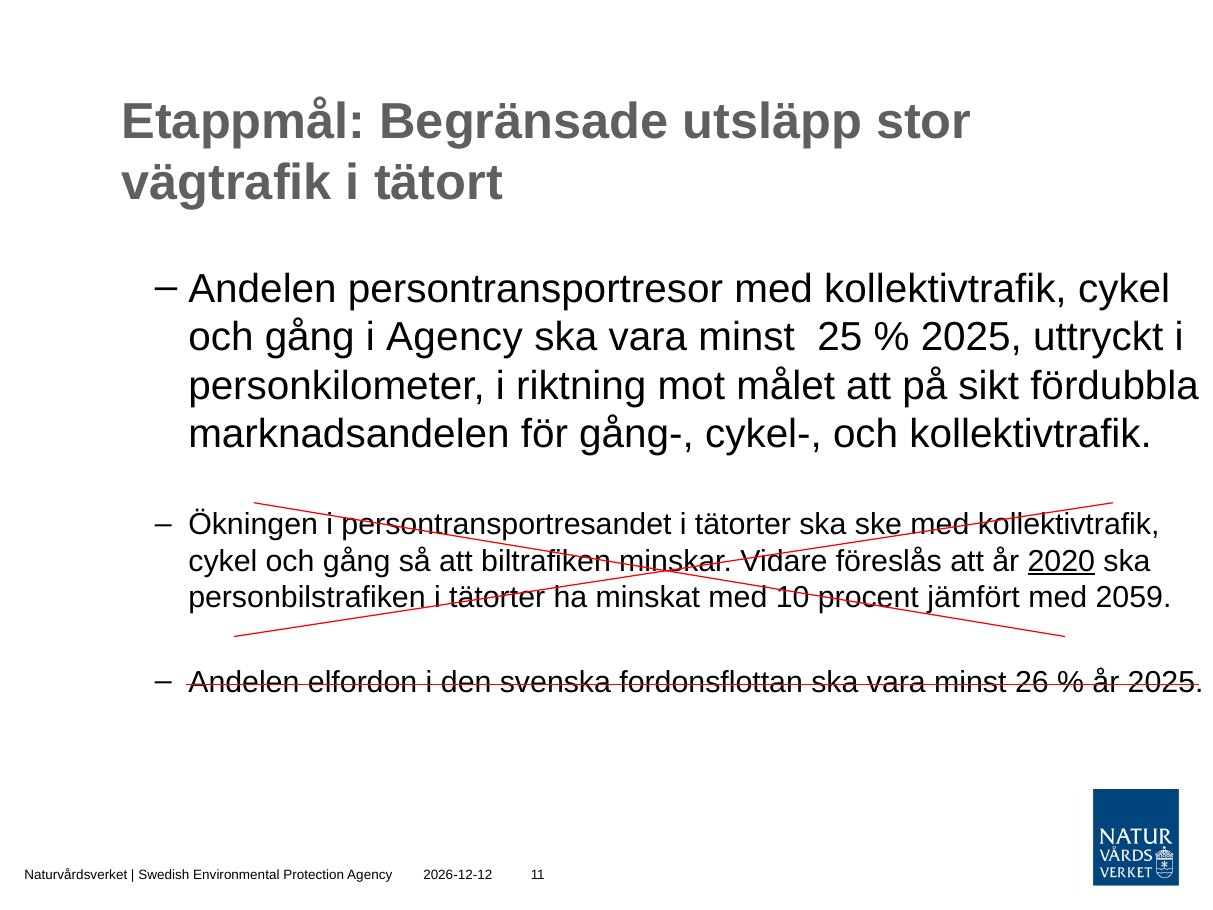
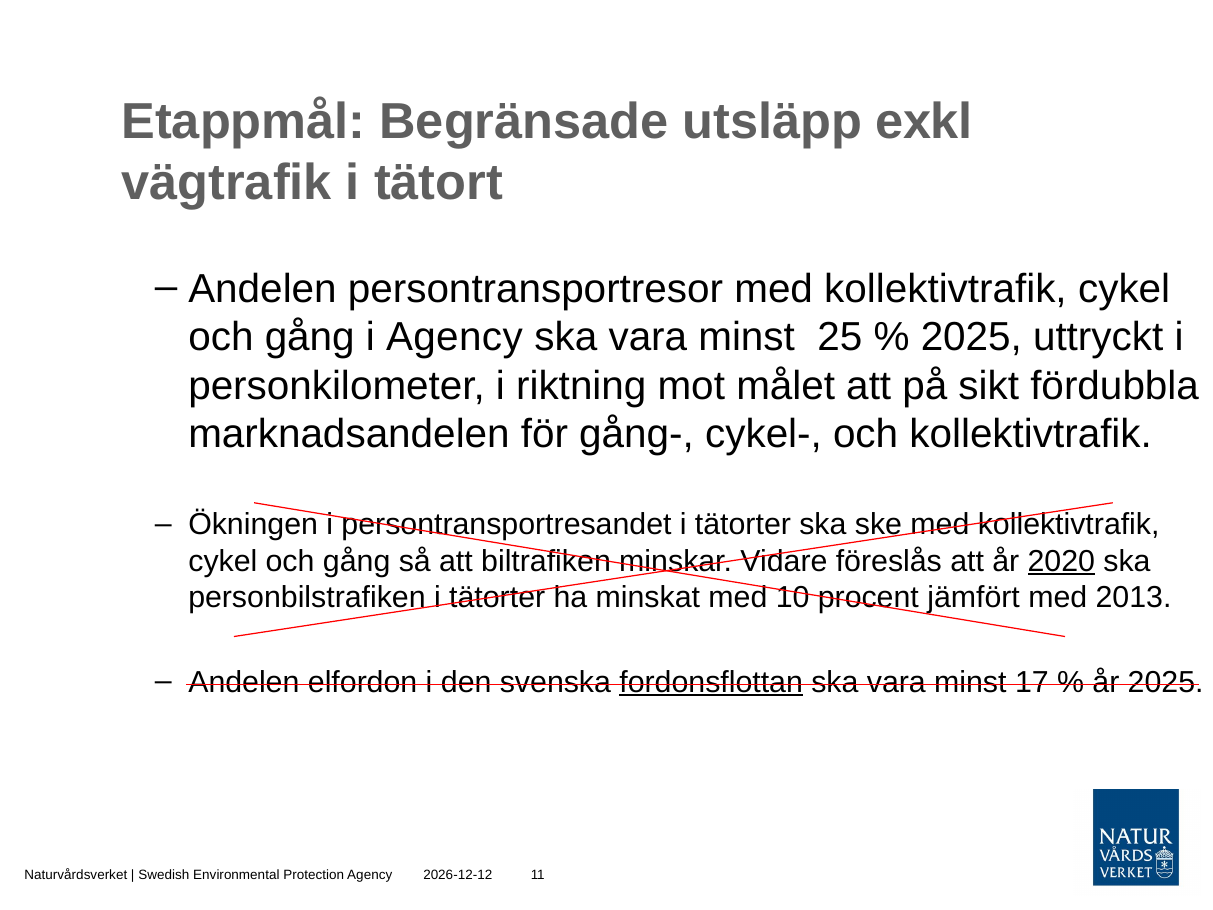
stor: stor -> exkl (924, 122)
2059: 2059 -> 2013 (1134, 597)
fordonsflottan underline: none -> present (711, 682)
26: 26 -> 17 (1032, 682)
